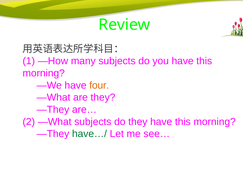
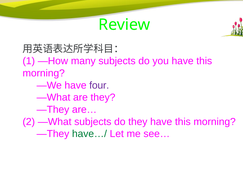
four colour: orange -> purple (99, 85)
